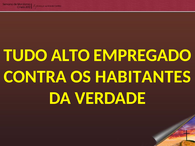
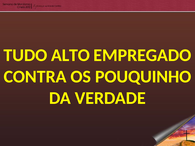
HABITANTES: HABITANTES -> POUQUINHO (143, 77)
